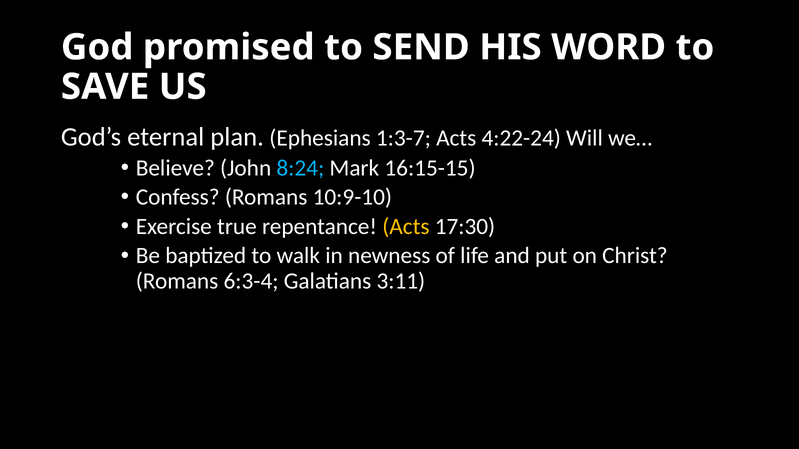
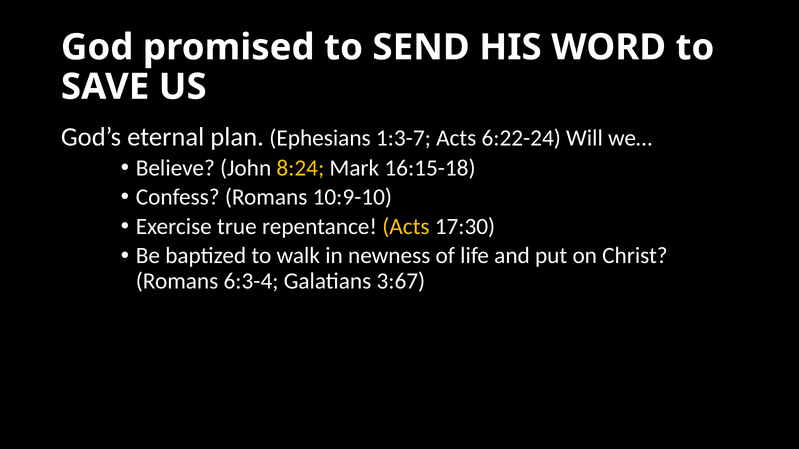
4:22-24: 4:22-24 -> 6:22-24 (521, 138)
8:24 colour: light blue -> yellow (300, 168)
16:15-15: 16:15-15 -> 16:15-18 (430, 168)
3:11: 3:11 -> 3:67 (401, 281)
